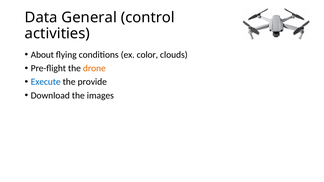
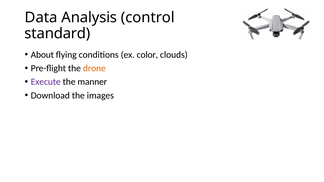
General: General -> Analysis (89, 17)
activities: activities -> standard (57, 33)
Execute colour: blue -> purple (46, 82)
provide: provide -> manner (92, 82)
